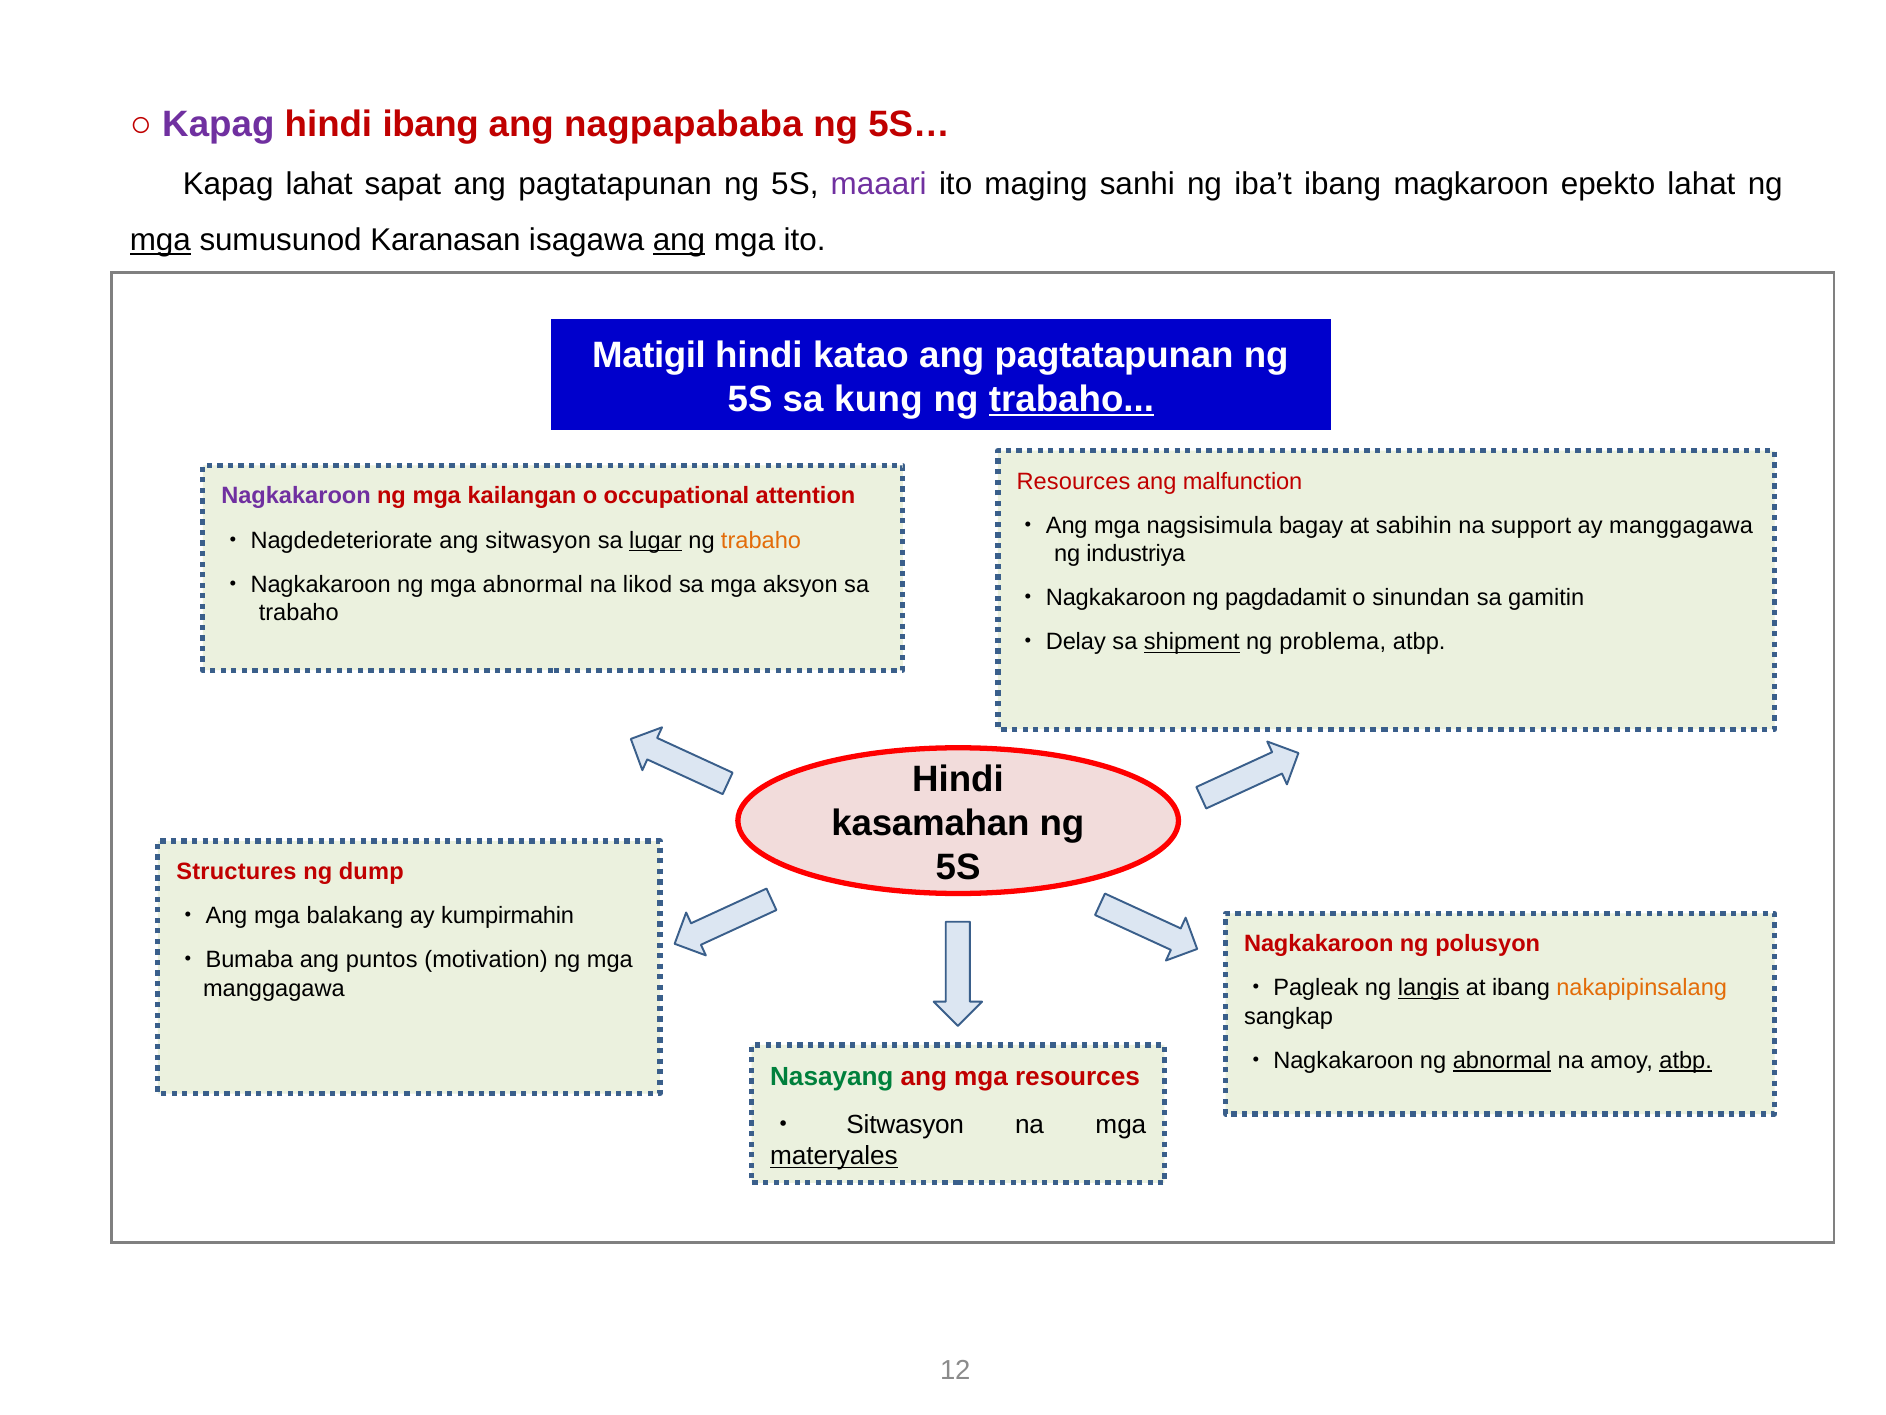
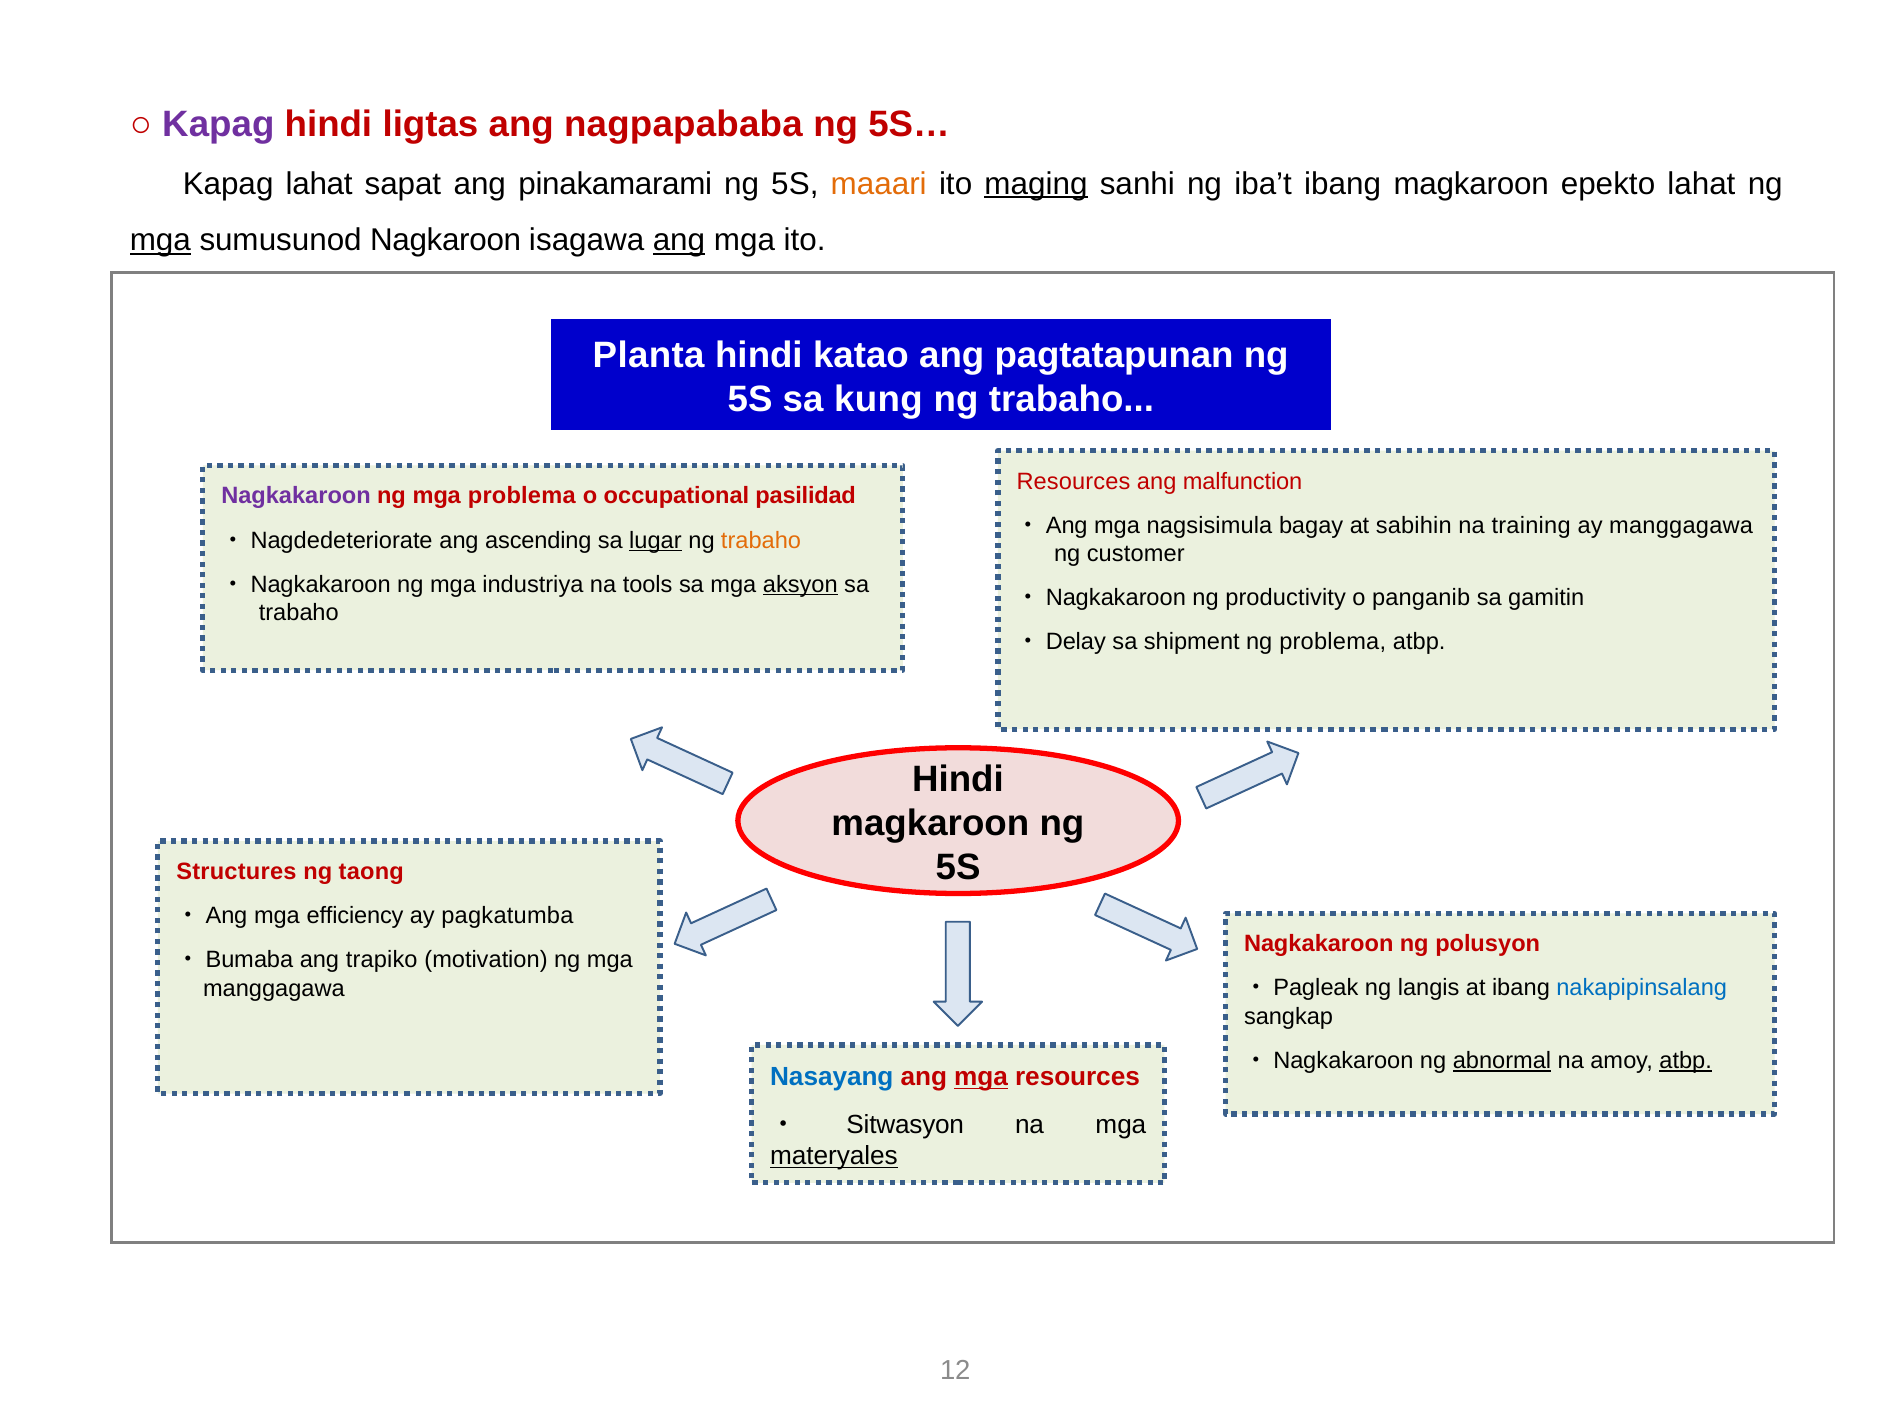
hindi ibang: ibang -> ligtas (430, 124)
sapat ang pagtatapunan: pagtatapunan -> pinakamarami (615, 184)
maaari colour: purple -> orange (879, 184)
maging underline: none -> present (1036, 184)
Karanasan: Karanasan -> Nagkaroon (446, 240)
Matigil: Matigil -> Planta (649, 355)
trabaho underline: present -> none (1071, 399)
mga kailangan: kailangan -> problema (522, 496)
attention: attention -> pasilidad (806, 496)
support: support -> training (1531, 525)
ang sitwasyon: sitwasyon -> ascending (538, 540)
industriya: industriya -> customer (1136, 554)
mga abnormal: abnormal -> industriya (533, 584)
likod: likod -> tools (648, 584)
aksyon underline: none -> present (800, 584)
pagdadamit: pagdadamit -> productivity (1286, 598)
sinundan: sinundan -> panganib (1421, 598)
shipment underline: present -> none (1192, 642)
kasamahan: kasamahan -> magkaroon (930, 823)
dump: dump -> taong (371, 872)
balakang: balakang -> efficiency (355, 916)
kumpirmahin: kumpirmahin -> pagkatumba (507, 916)
puntos: puntos -> trapiko (382, 960)
langis underline: present -> none (1429, 988)
nakapipinsalang colour: orange -> blue (1642, 988)
Nasayang colour: green -> blue (832, 1077)
mga underline: none -> present (981, 1077)
